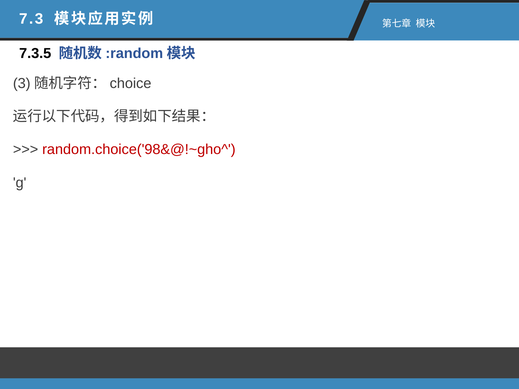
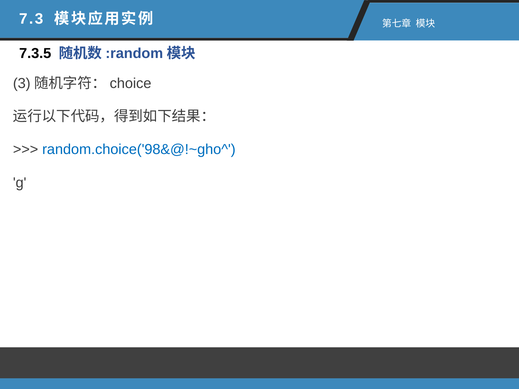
random.choice('98&@!~gho^ colour: red -> blue (139, 150)
